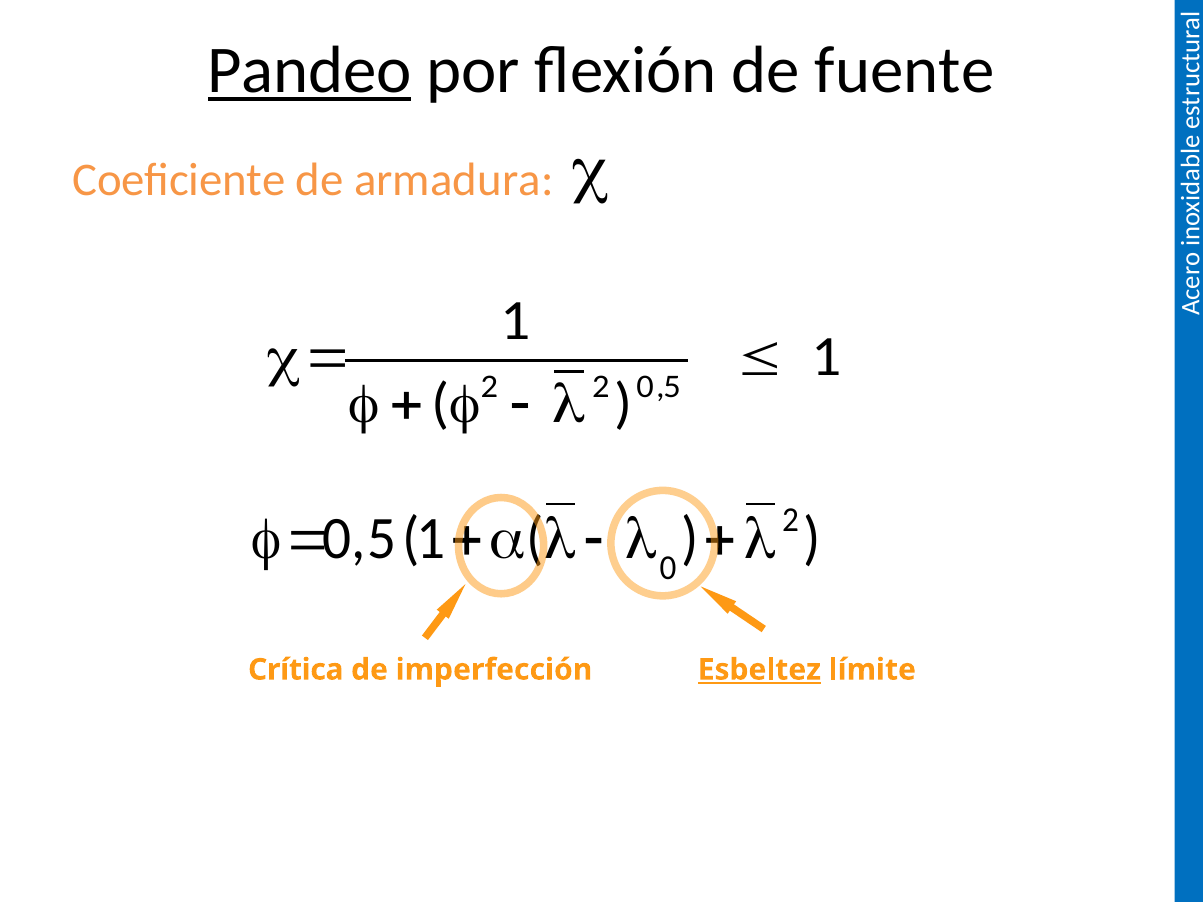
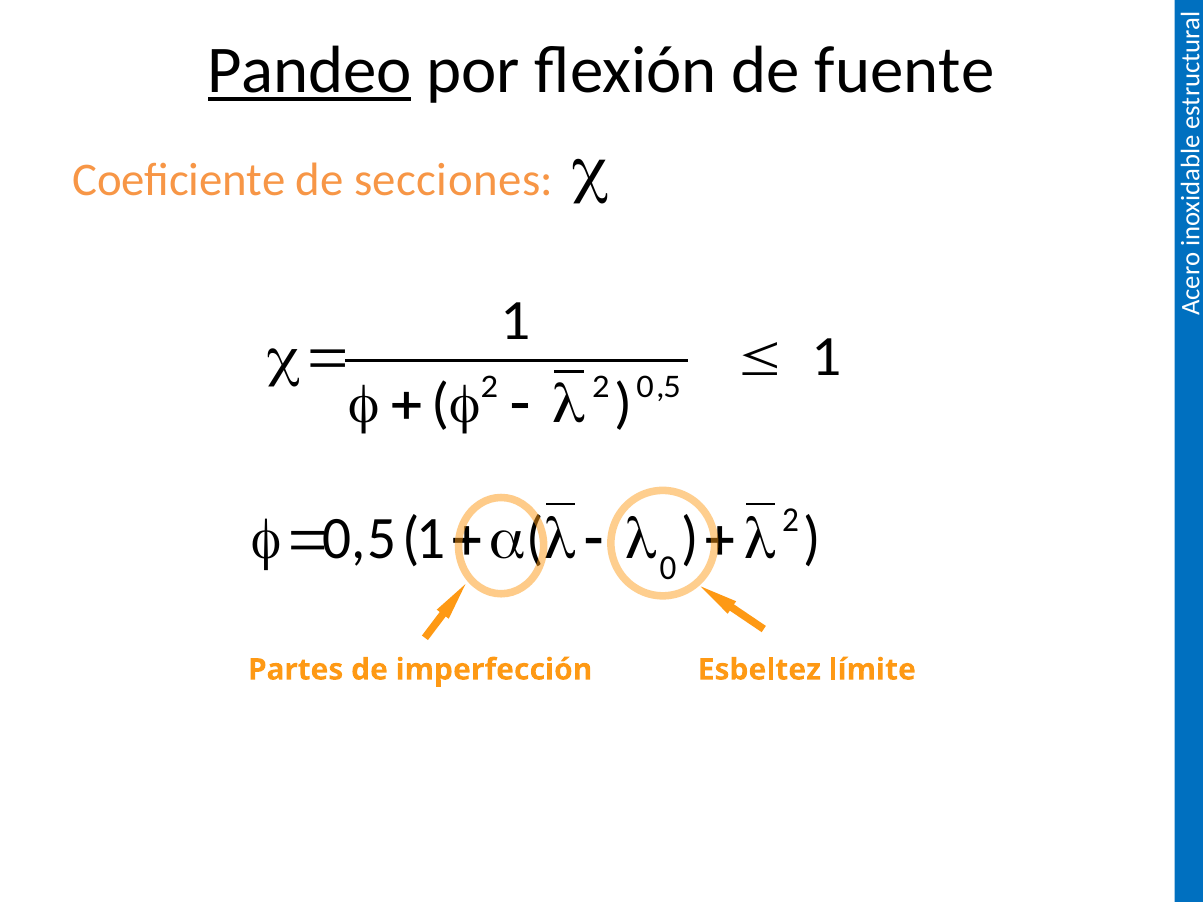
armadura: armadura -> secciones (454, 181)
Crítica: Crítica -> Partes (296, 670)
Esbeltez underline: present -> none (759, 670)
